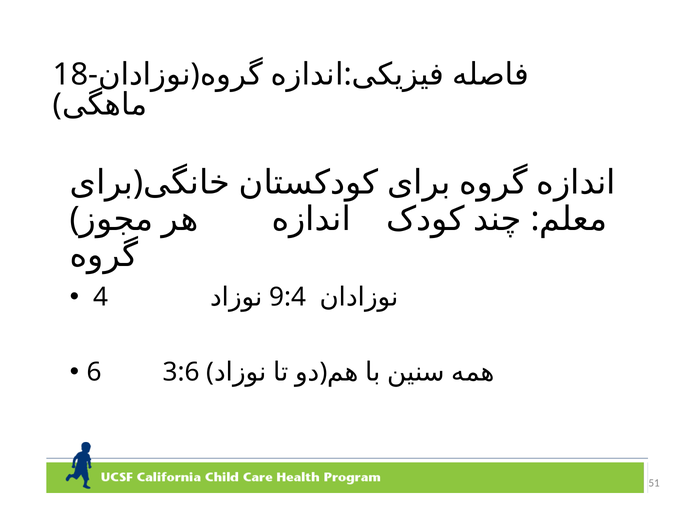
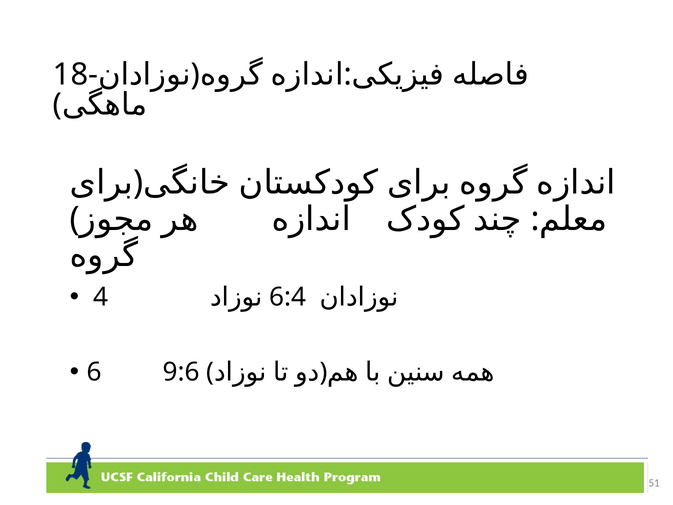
9:4: 9:4 -> 6:4 (288, 297)
3:6: 3:6 -> 9:6 (181, 372)
